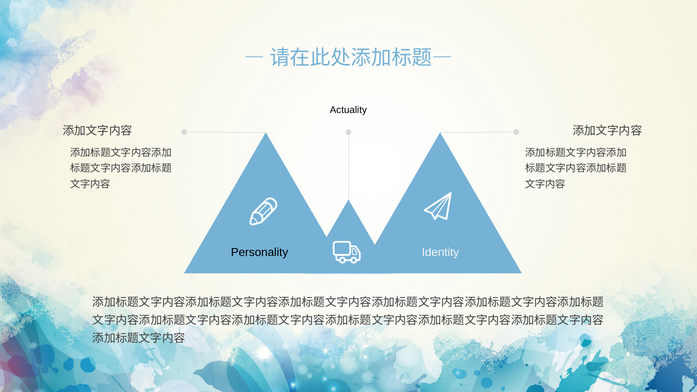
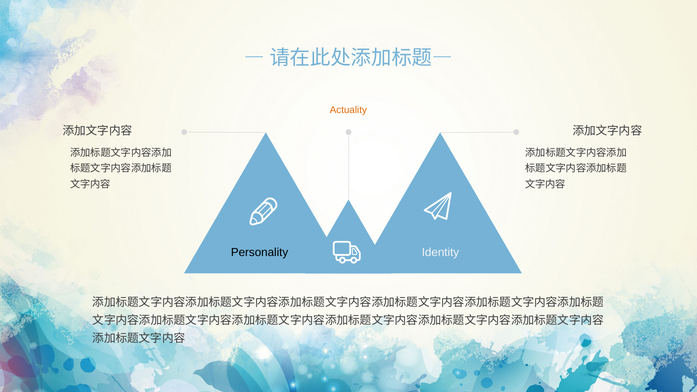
Actuality colour: black -> orange (348, 110)
